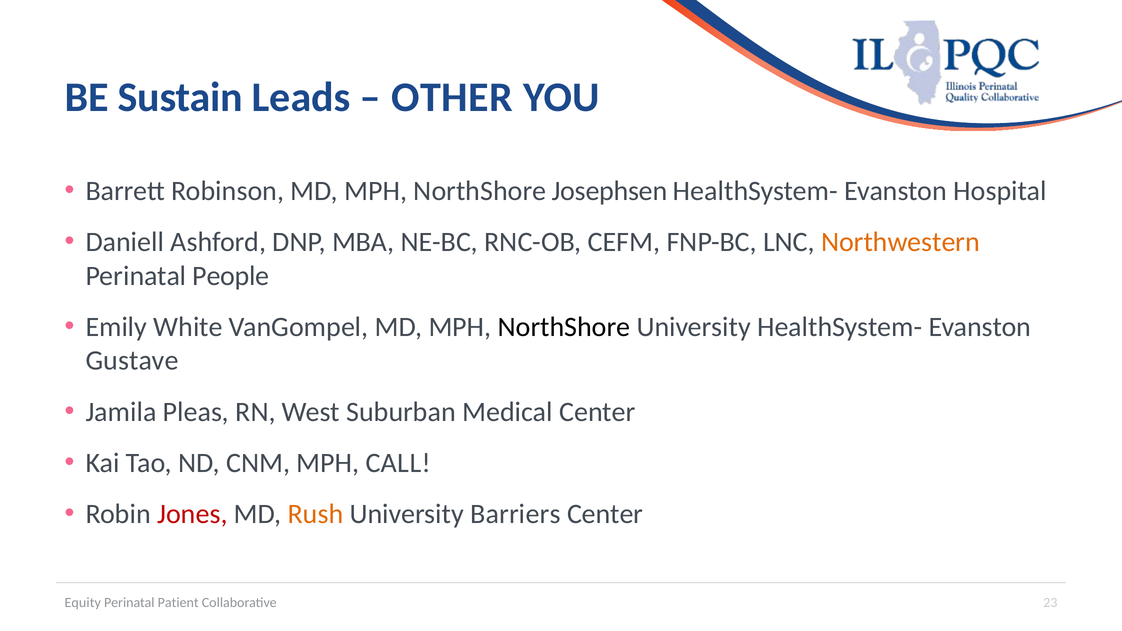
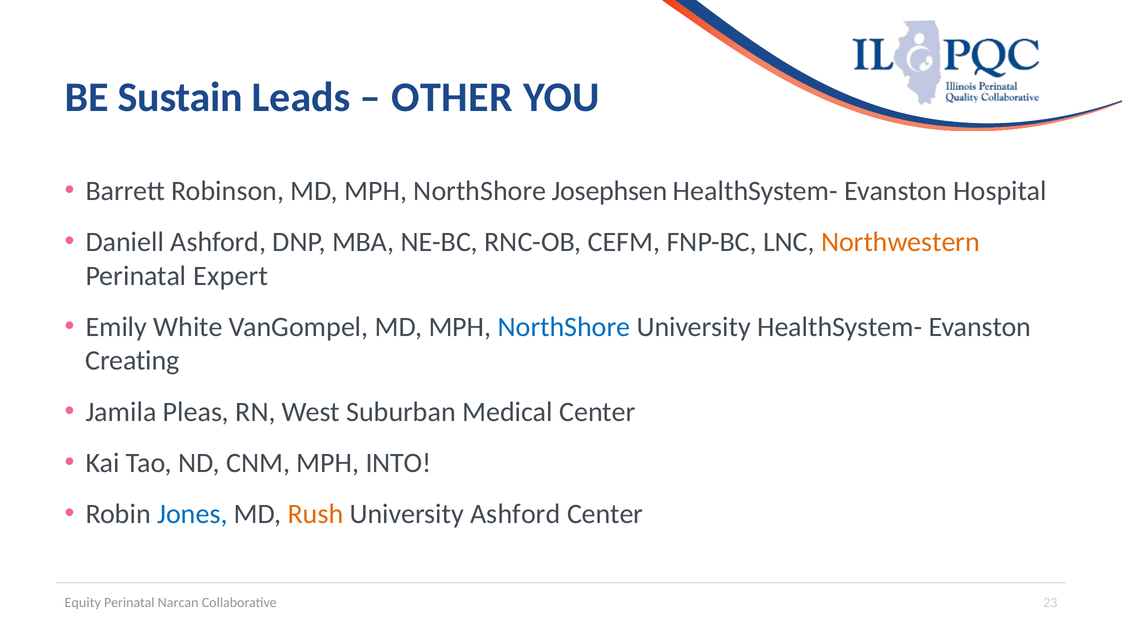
People: People -> Expert (231, 276)
NorthShore colour: black -> blue (564, 327)
Gustave: Gustave -> Creating (132, 361)
CALL: CALL -> INTO (398, 463)
Jones colour: red -> blue (192, 514)
University Barriers: Barriers -> Ashford (515, 514)
Patient: Patient -> Narcan (178, 603)
